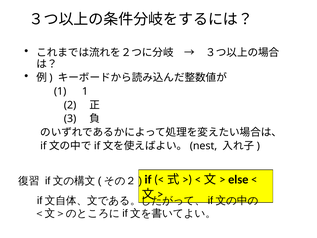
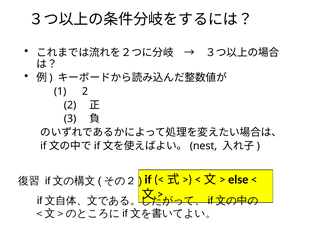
1 1: 1 -> 2 (85, 91)
